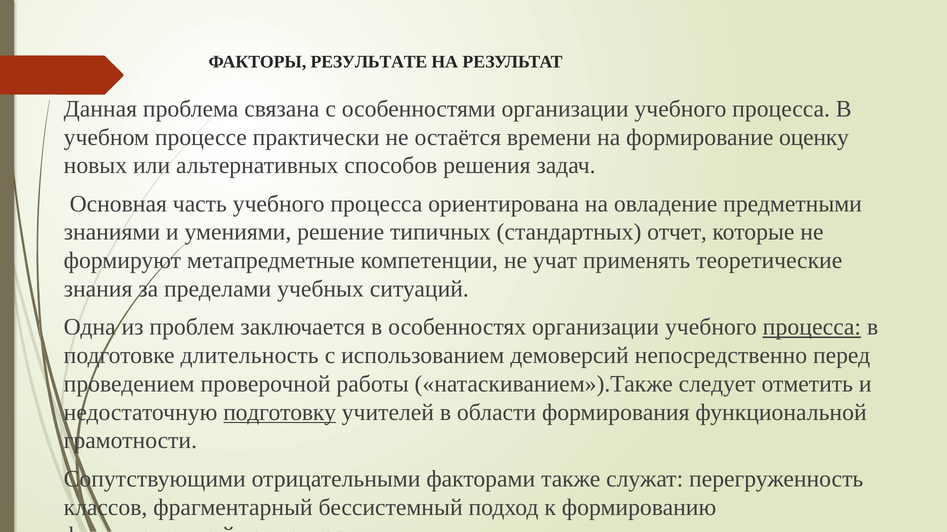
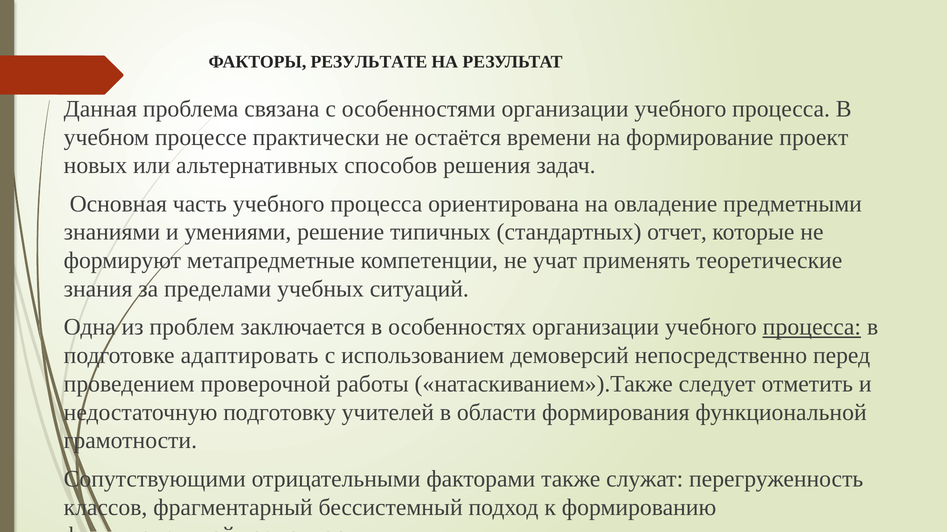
оценку: оценку -> проект (814, 137)
длительность: длительность -> адаптировать (250, 356)
подготовку underline: present -> none (280, 413)
